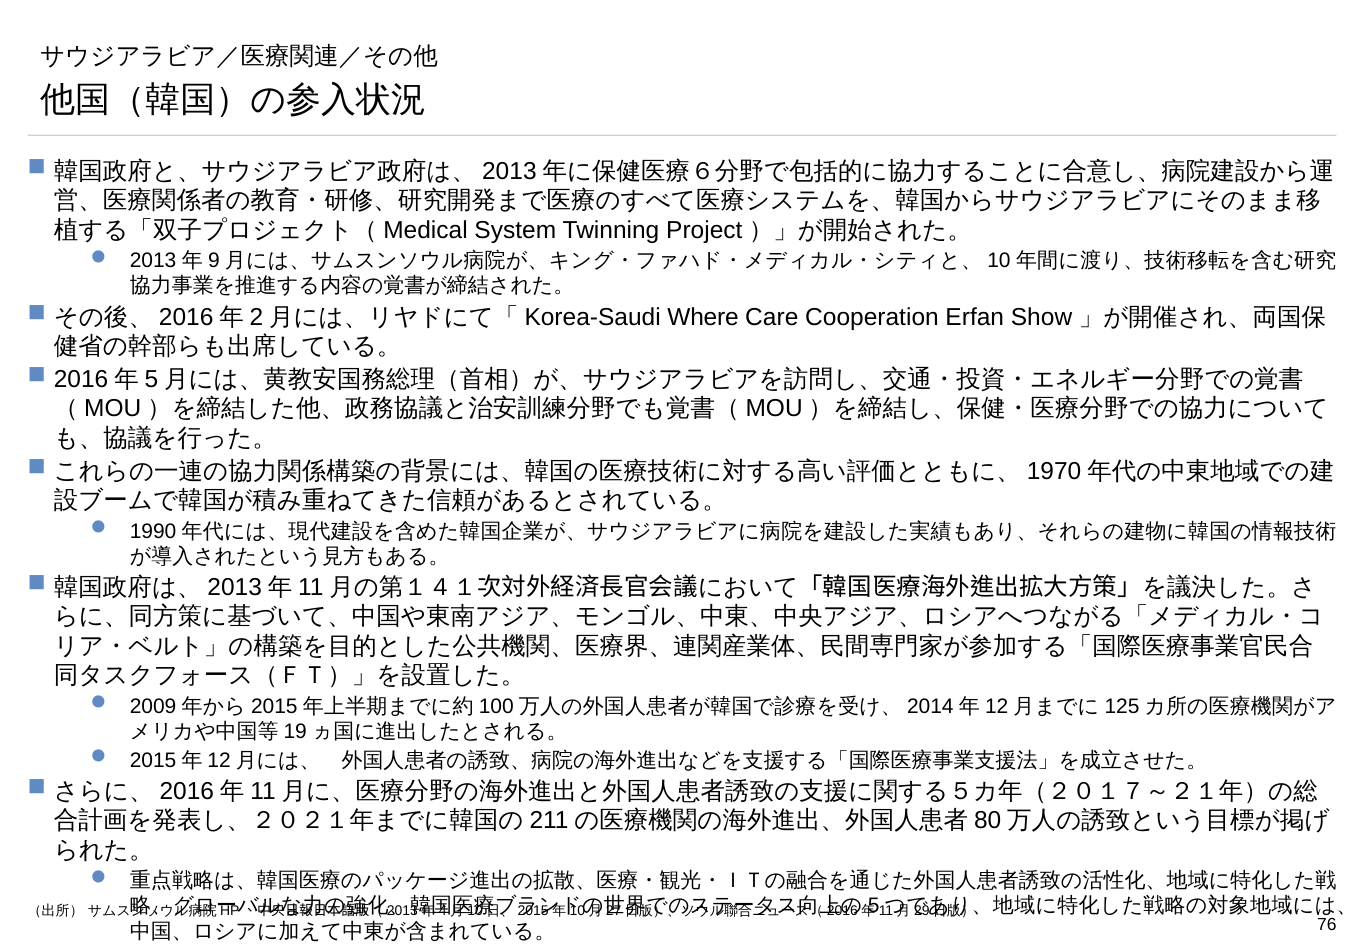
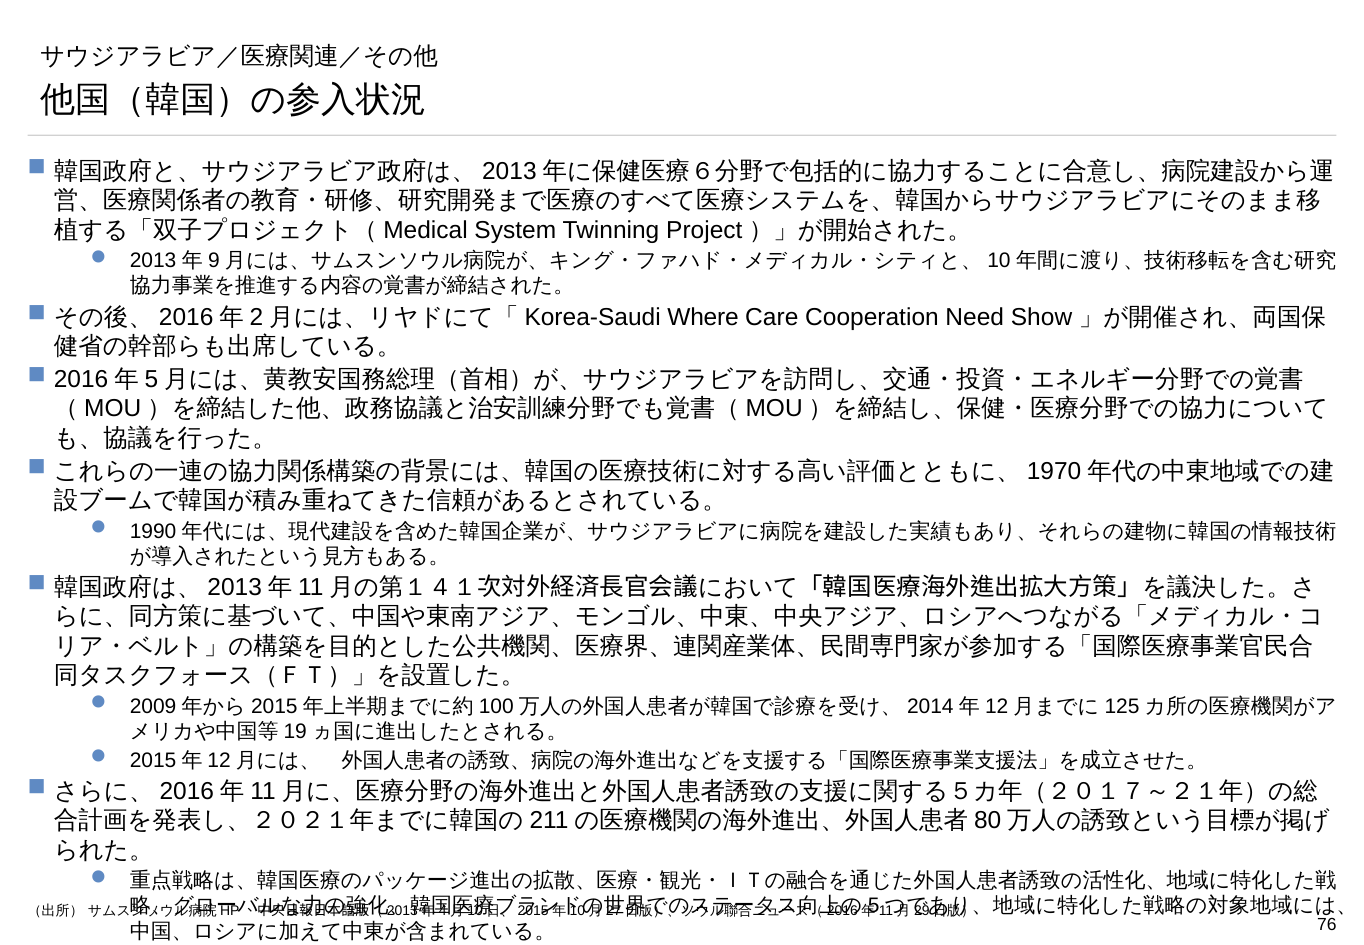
Erfan: Erfan -> Need (975, 317)
